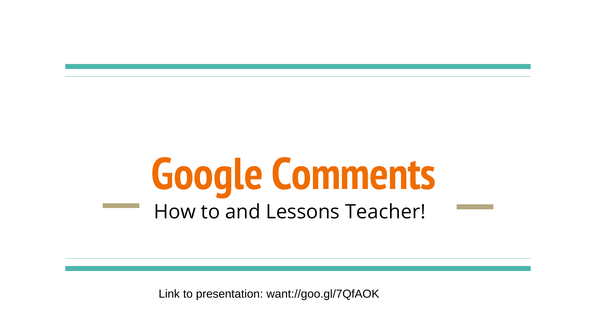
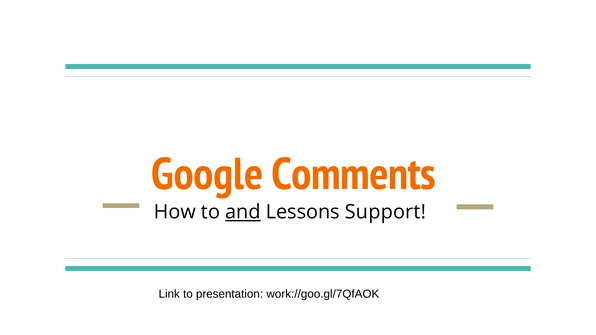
and underline: none -> present (243, 212)
Teacher: Teacher -> Support (385, 212)
want://goo.gl/7QfAOK: want://goo.gl/7QfAOK -> work://goo.gl/7QfAOK (323, 294)
